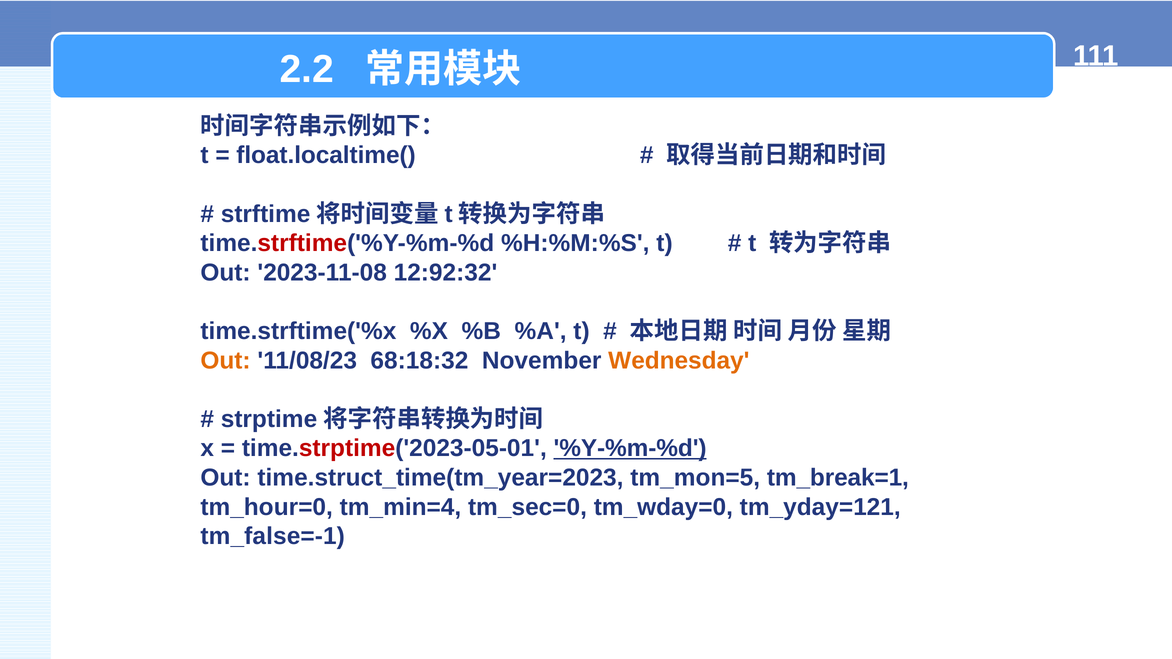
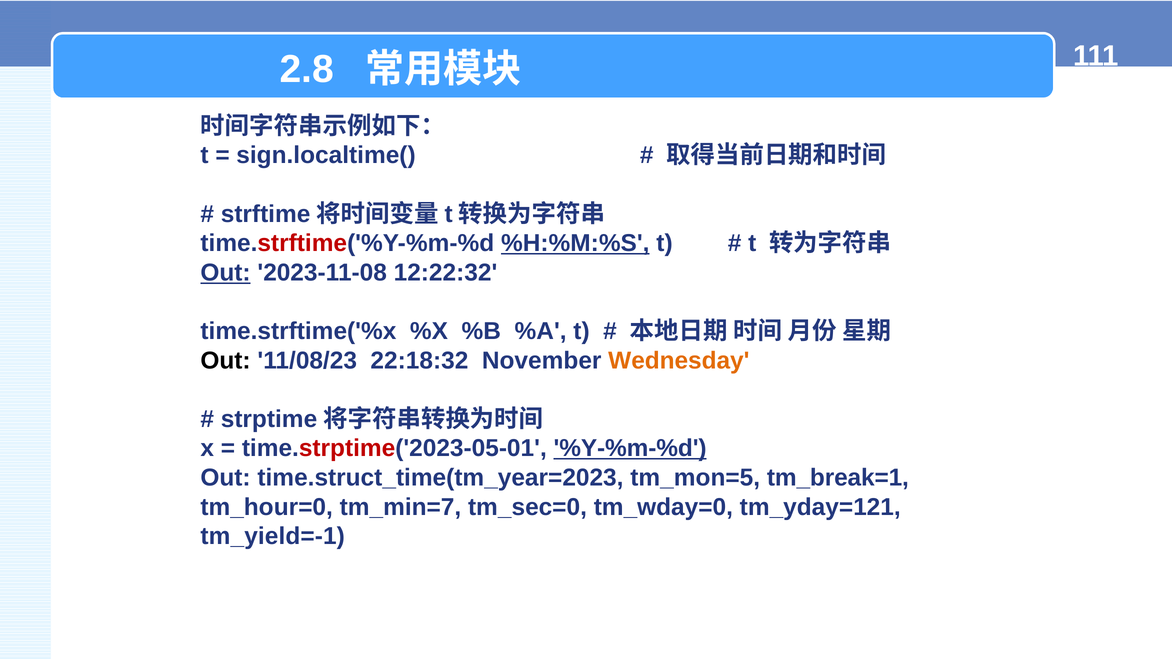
2.2: 2.2 -> 2.8 (307, 69)
float.localtime(: float.localtime( -> sign.localtime( (326, 155)
%H:%M:%S underline: none -> present (575, 243)
Out underline: none -> present (226, 273)
12:92:32: 12:92:32 -> 12:22:32 (445, 273)
Out colour: orange -> black (226, 361)
68:18:32: 68:18:32 -> 22:18:32 (419, 361)
tm_min=4: tm_min=4 -> tm_min=7 (400, 507)
tm_false=-1: tm_false=-1 -> tm_yield=-1 (273, 537)
